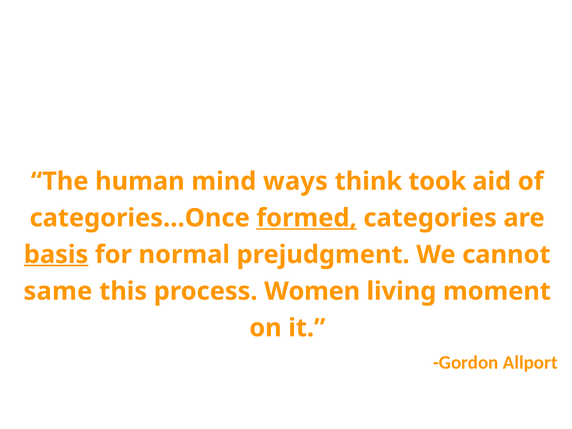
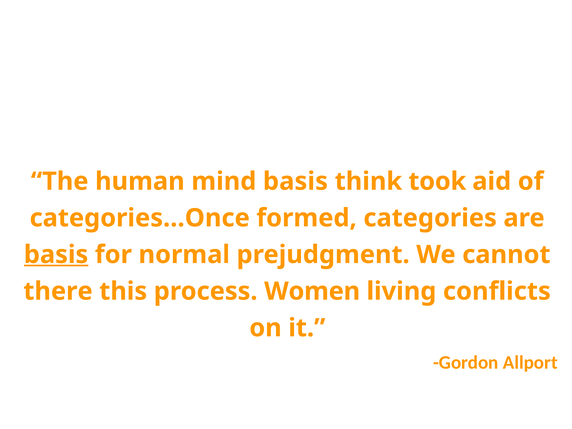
mind ways: ways -> basis (295, 181)
formed underline: present -> none (307, 218)
same: same -> there (58, 291)
moment: moment -> conflicts (497, 291)
